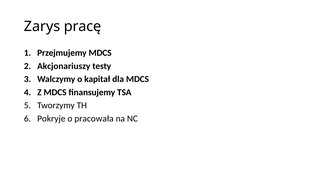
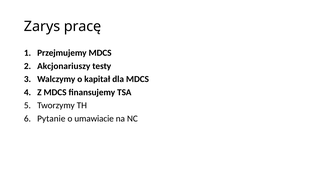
Pokryje: Pokryje -> Pytanie (51, 119)
pracowała: pracowała -> umawiacie (94, 119)
